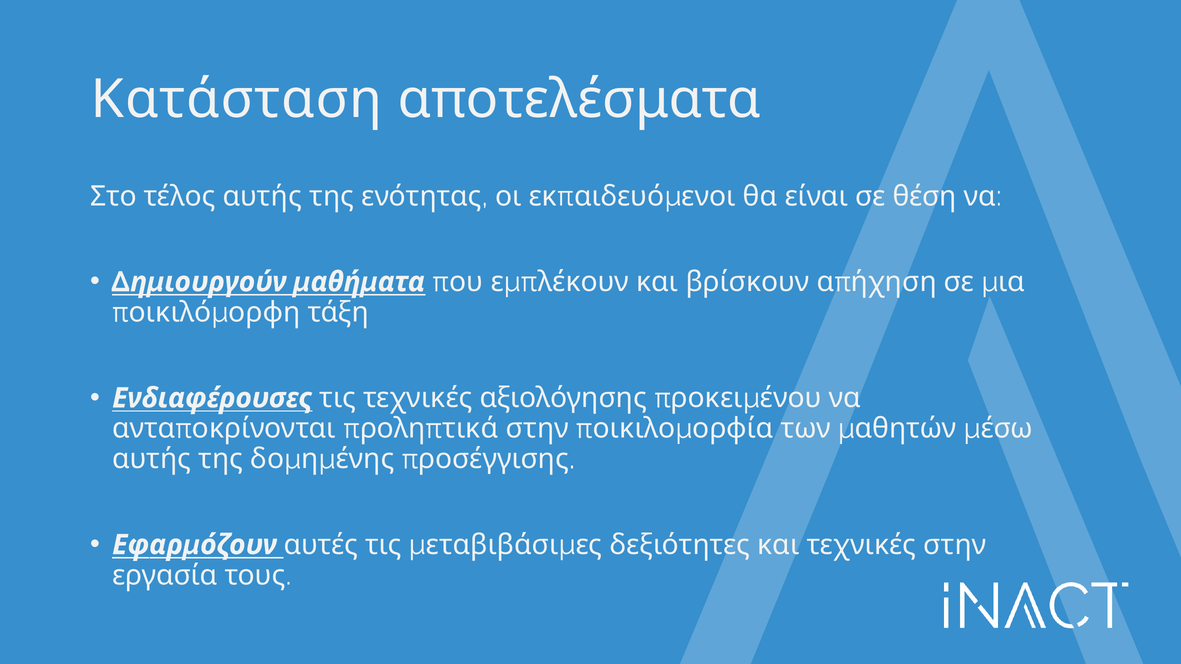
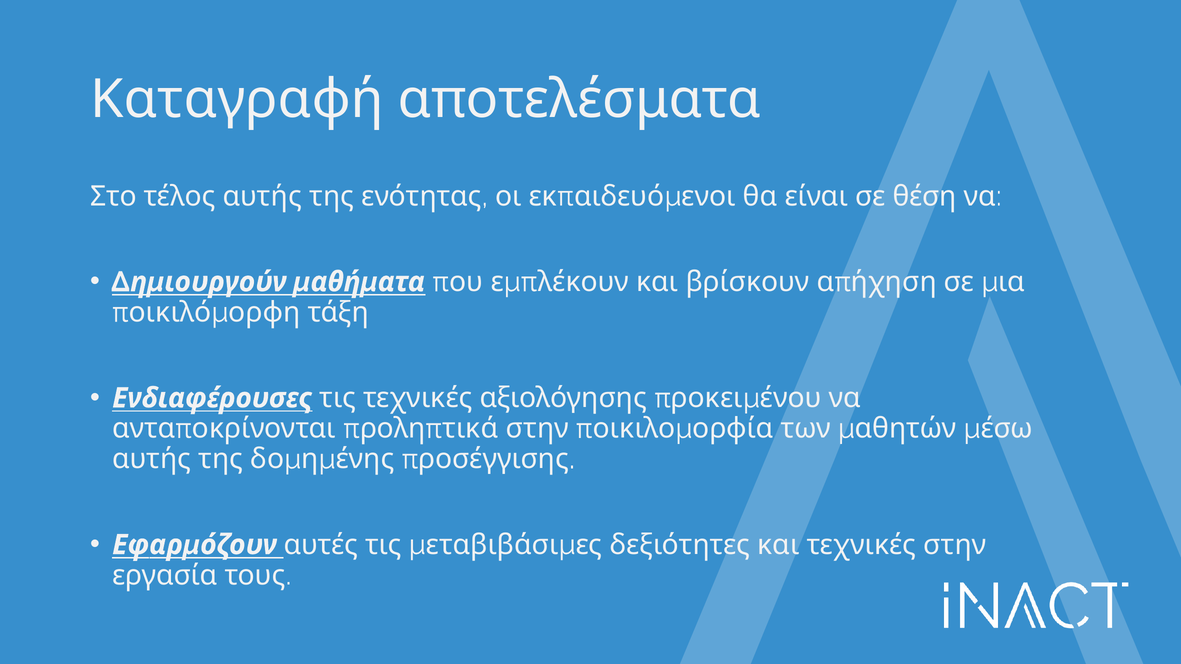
Κατάσταση: Κατάσταση -> Καταγραφή (237, 99)
